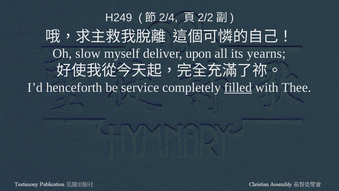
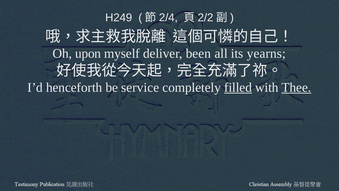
slow: slow -> upon (88, 53)
upon: upon -> been (198, 53)
Thee underline: none -> present (296, 87)
